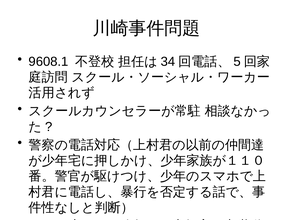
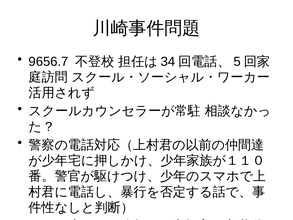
9608.1: 9608.1 -> 9656.7 (48, 61)
